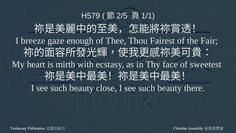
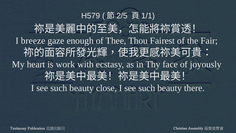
mirth: mirth -> work (65, 64)
sweetest: sweetest -> joyously (206, 64)
